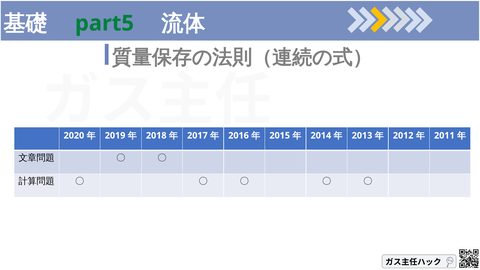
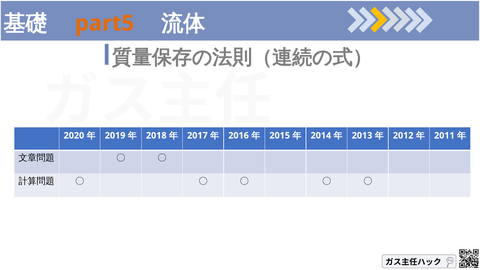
part5 colour: green -> orange (104, 23)
